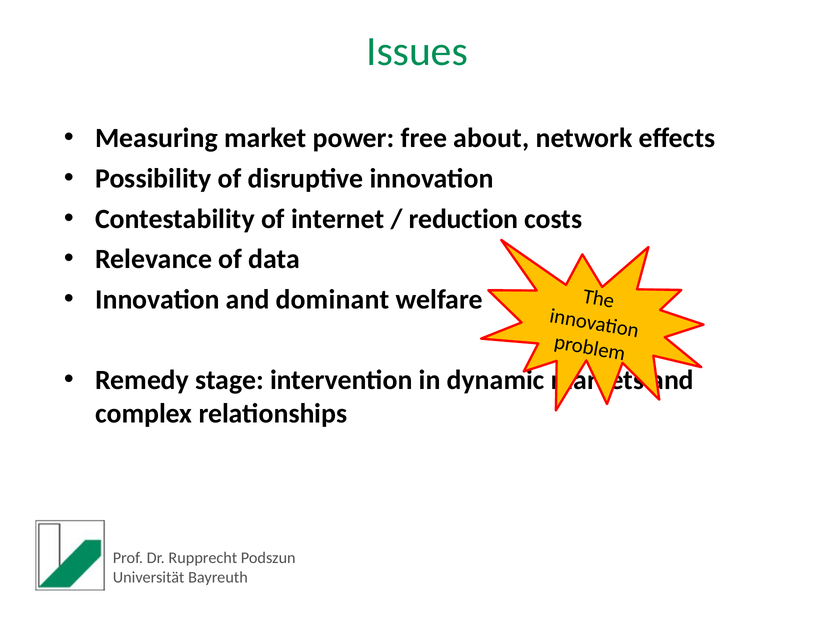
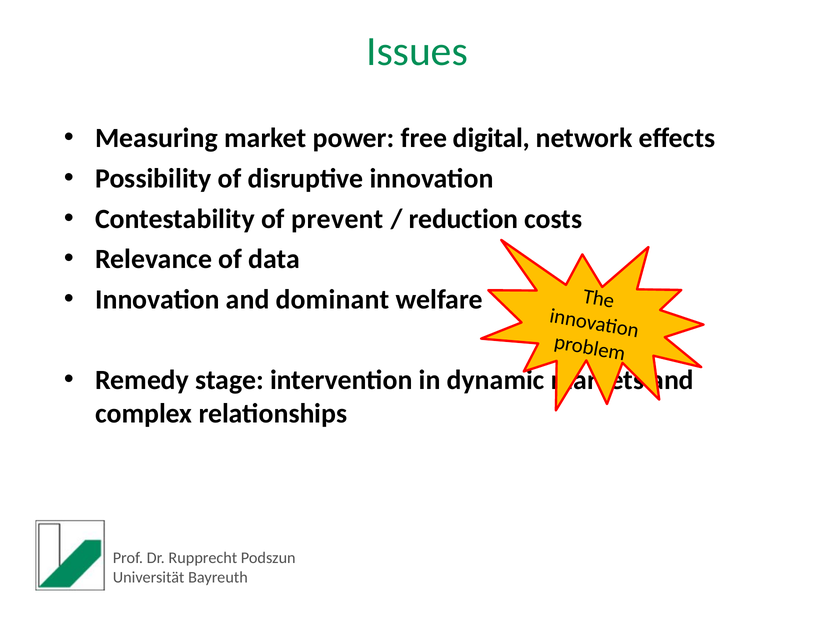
about: about -> digital (492, 138)
internet: internet -> prevent (338, 219)
